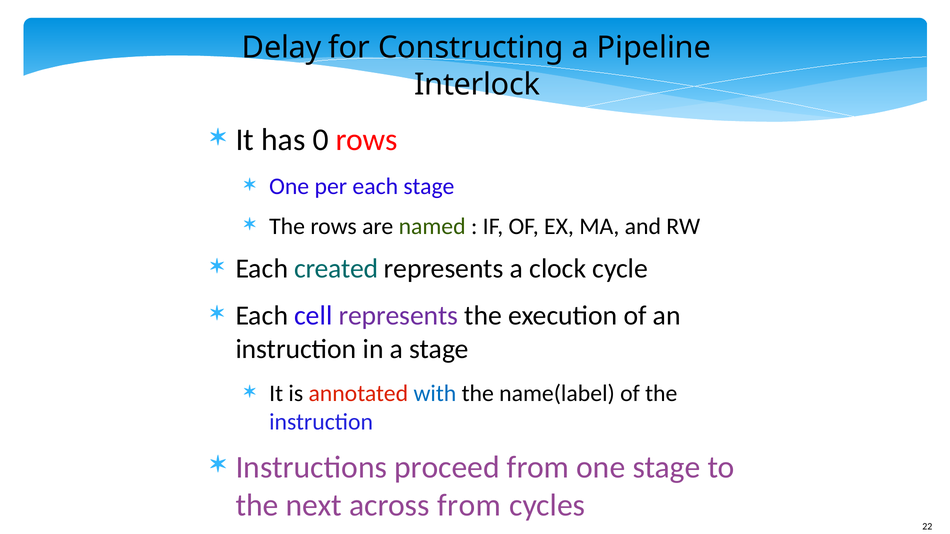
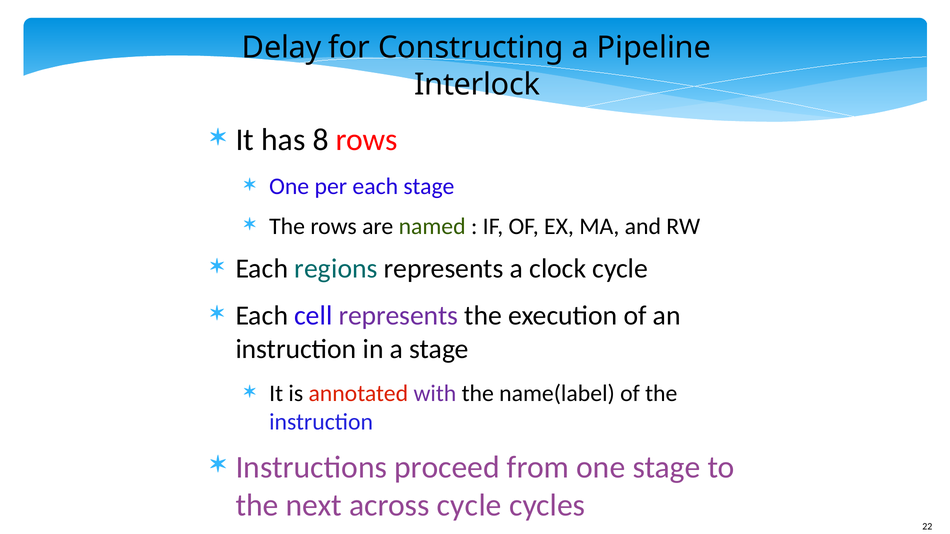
0: 0 -> 8 (321, 140)
created: created -> regions (336, 269)
with colour: blue -> purple (435, 394)
across from: from -> cycle (469, 505)
